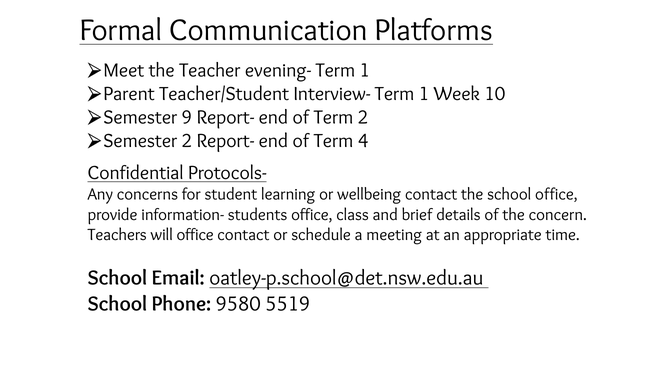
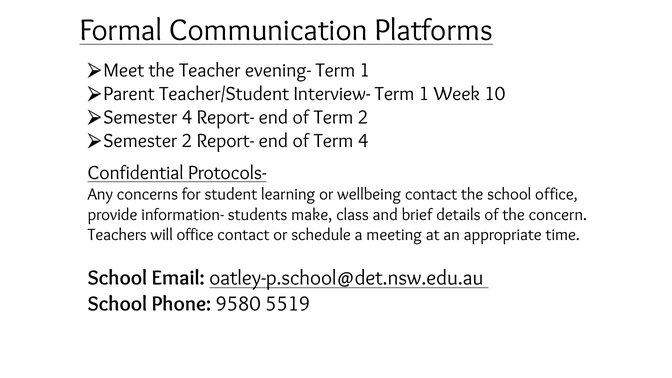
9: 9 -> 4 (187, 117)
students office: office -> make (312, 215)
